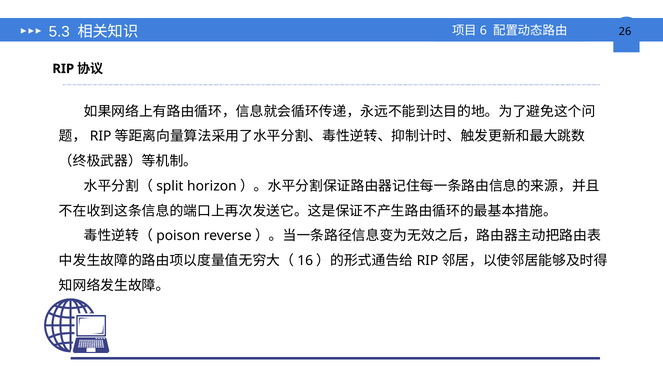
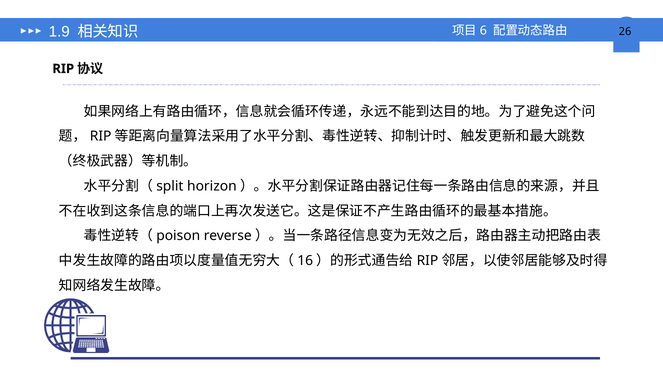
5.3: 5.3 -> 1.9 (59, 32)
